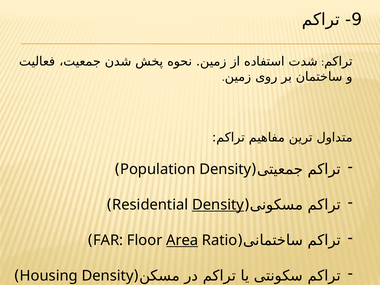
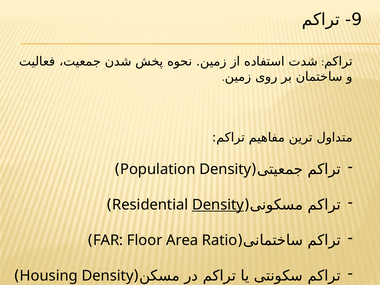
Area underline: present -> none (182, 240)
